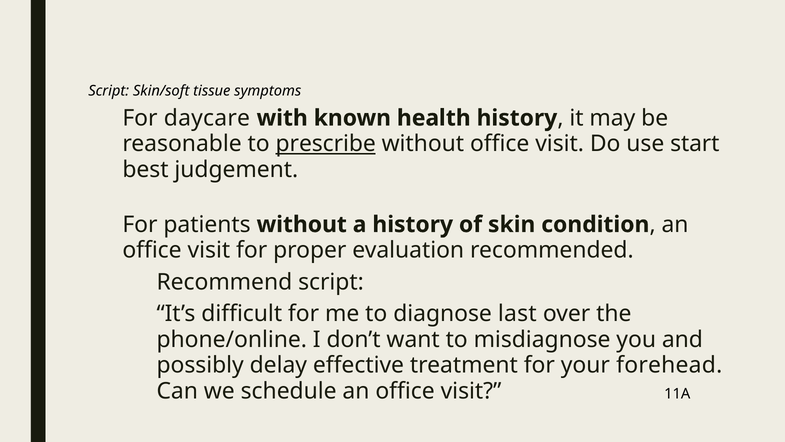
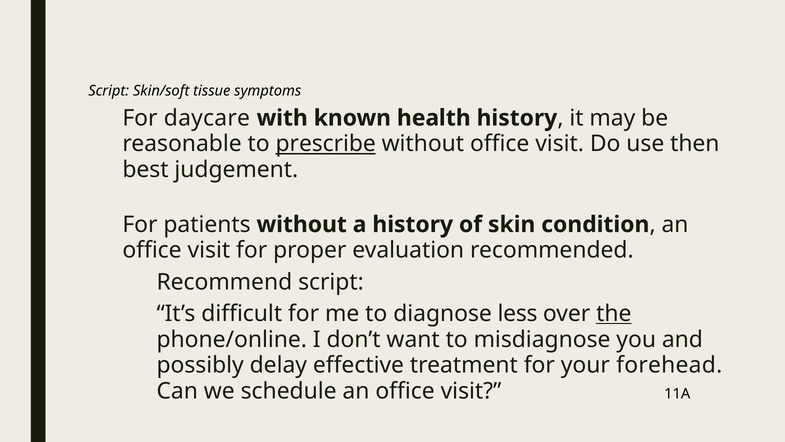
start: start -> then (695, 144)
last: last -> less (518, 313)
the underline: none -> present (614, 313)
